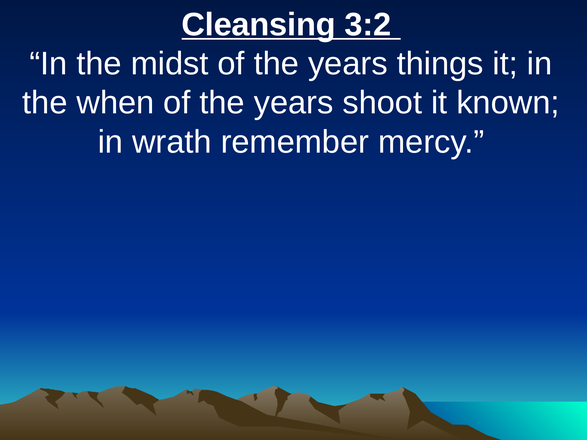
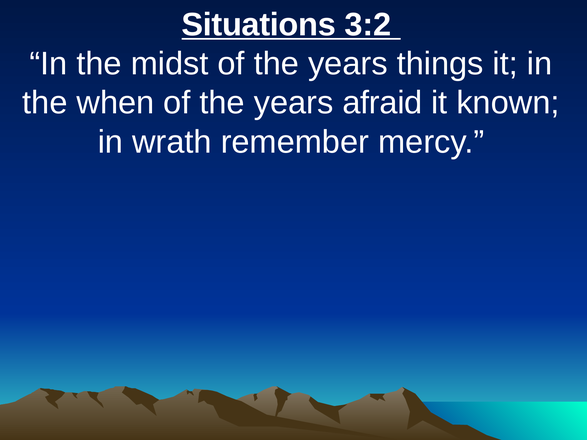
Cleansing: Cleansing -> Situations (259, 25)
shoot: shoot -> afraid (382, 103)
